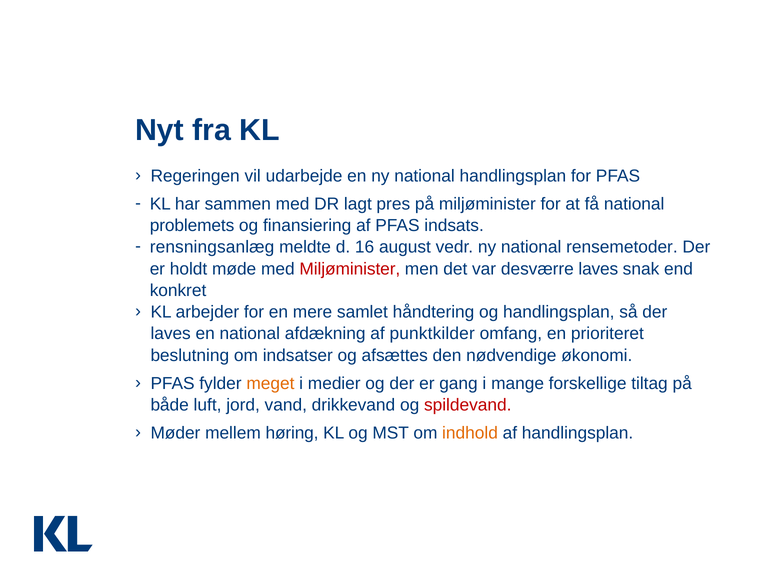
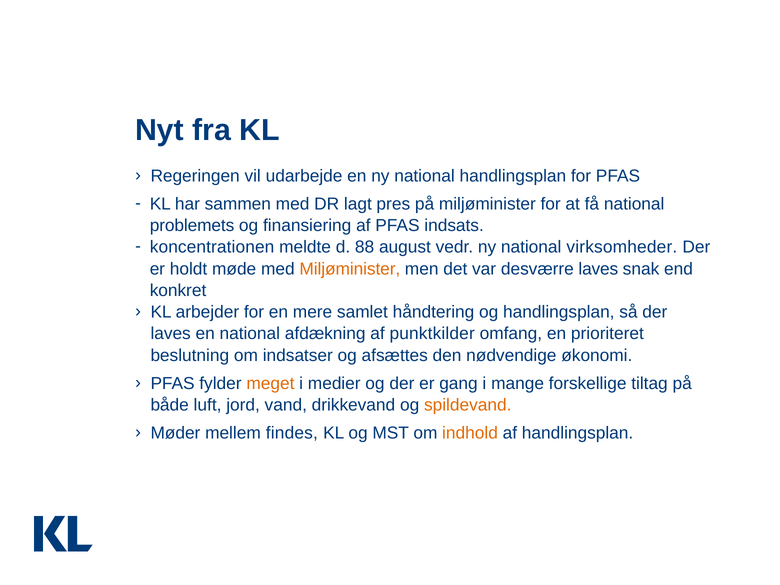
rensningsanlæg: rensningsanlæg -> koncentrationen (212, 247)
16: 16 -> 88 (365, 247)
rensemetoder: rensemetoder -> virksomheder (622, 247)
Miljøminister colour: red -> orange (350, 269)
spildevand colour: red -> orange (468, 405)
høring: høring -> findes (292, 433)
